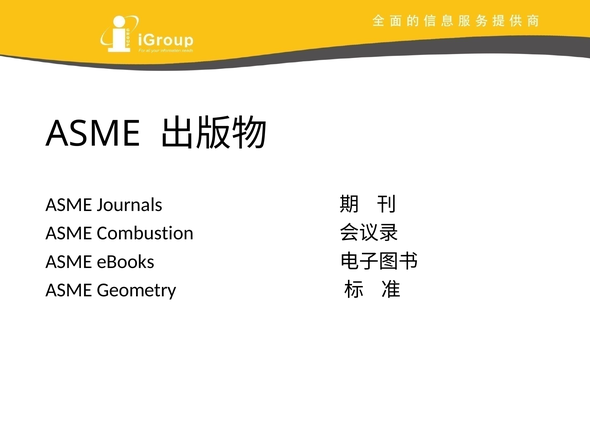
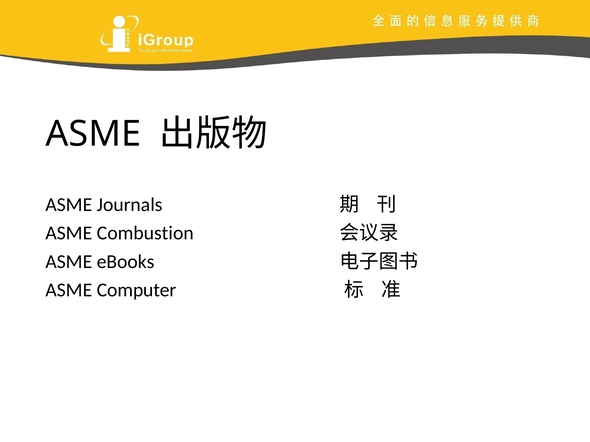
Geometry: Geometry -> Computer (137, 290)
